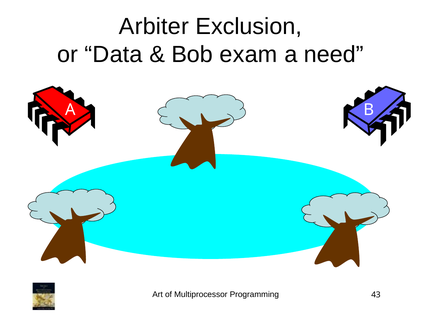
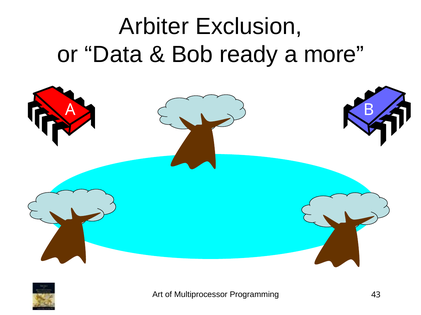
exam: exam -> ready (249, 55)
need: need -> more (334, 55)
